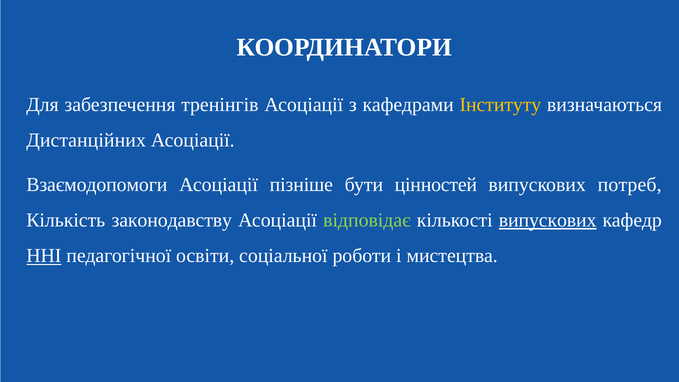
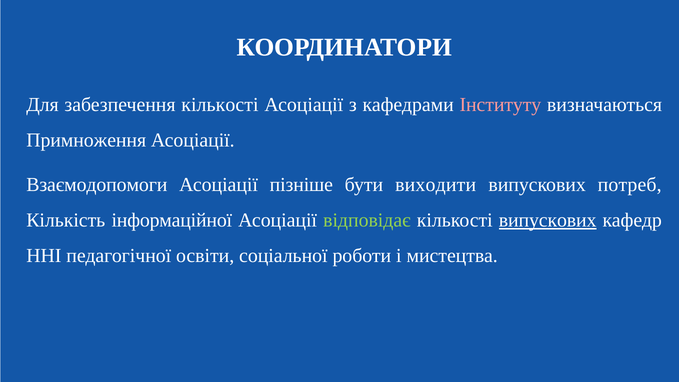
забезпечення тренінгів: тренінгів -> кількості (220, 105)
Інституту colour: yellow -> pink (500, 105)
Дистанційних: Дистанційних -> Примноження (86, 140)
цінностей: цінностей -> виходити (436, 184)
законодавству: законодавству -> інформаційної (172, 220)
ННІ underline: present -> none (44, 256)
